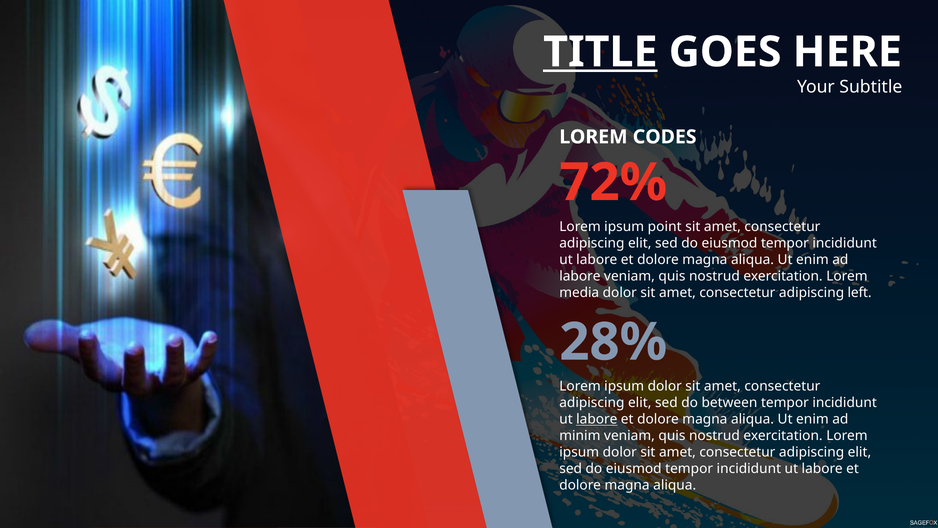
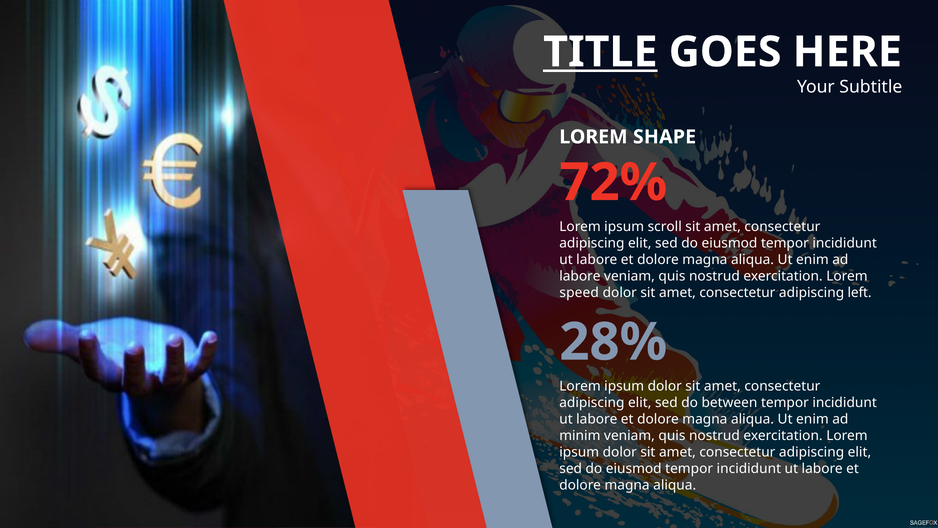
CODES: CODES -> SHAPE (665, 137)
point: point -> scroll (665, 227)
media: media -> speed (579, 292)
labore underline: present -> none (597, 419)
